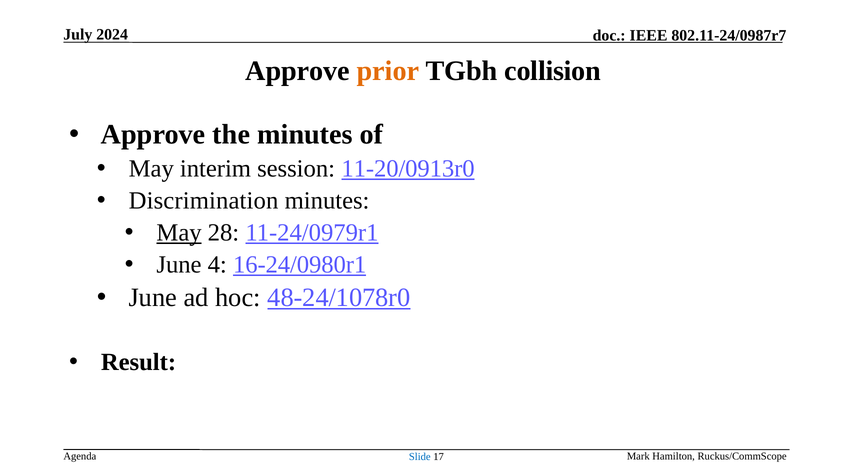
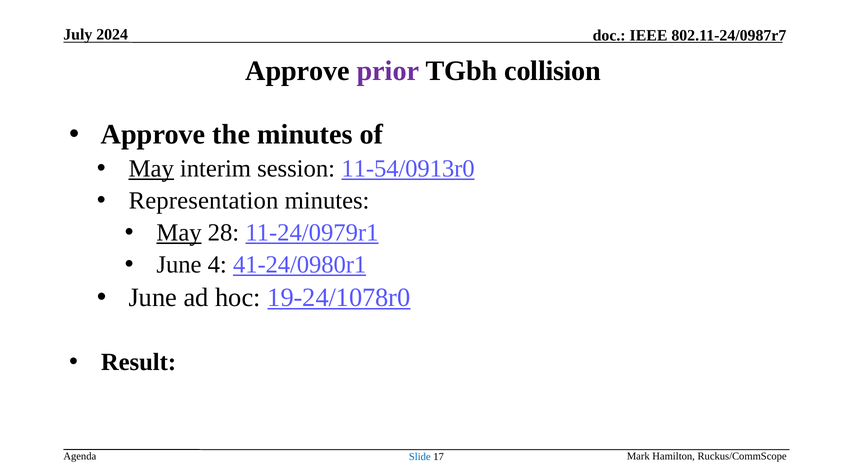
prior colour: orange -> purple (388, 71)
May underline: none -> present (151, 168)
11-20/0913r0: 11-20/0913r0 -> 11-54/0913r0 (408, 168)
Discrimination: Discrimination -> Representation (204, 200)
16-24/0980r1: 16-24/0980r1 -> 41-24/0980r1 (300, 264)
48-24/1078r0: 48-24/1078r0 -> 19-24/1078r0 (339, 297)
